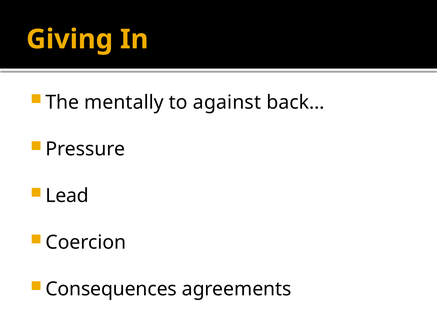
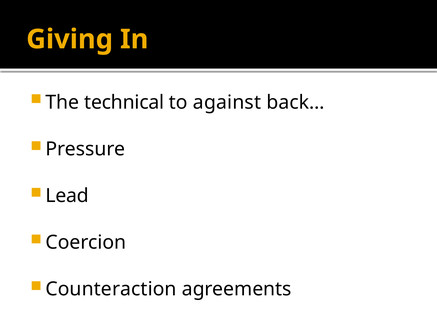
mentally: mentally -> technical (124, 102)
Consequences: Consequences -> Counteraction (111, 289)
